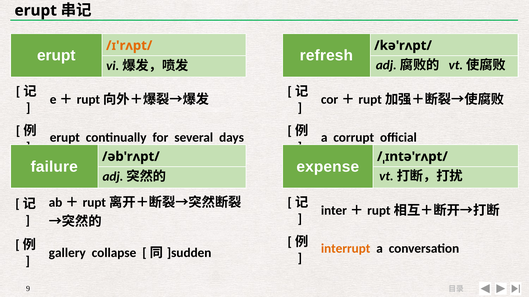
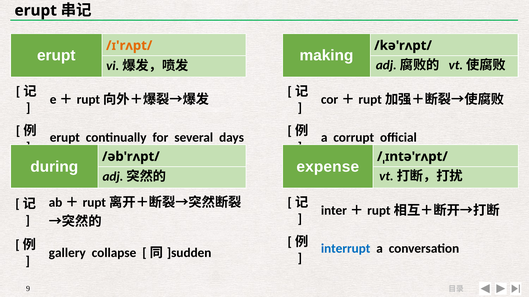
refresh: refresh -> making (326, 56)
failure: failure -> during (54, 167)
interrupt colour: orange -> blue (346, 249)
